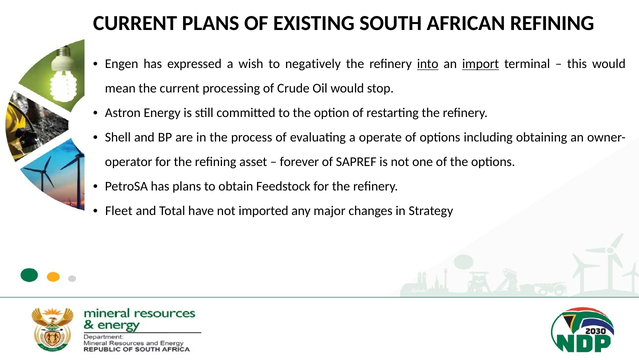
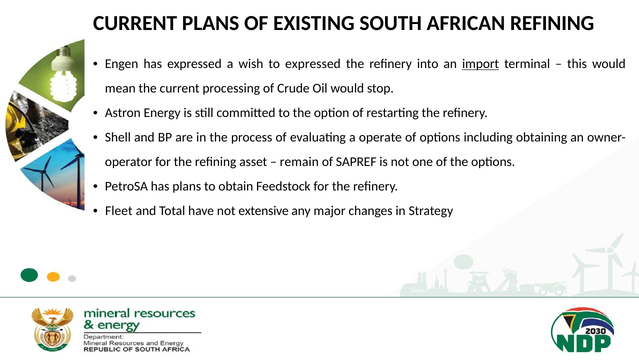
to negatively: negatively -> expressed (313, 64)
into underline: present -> none (428, 64)
forever: forever -> remain (299, 162)
imported: imported -> extensive (264, 211)
